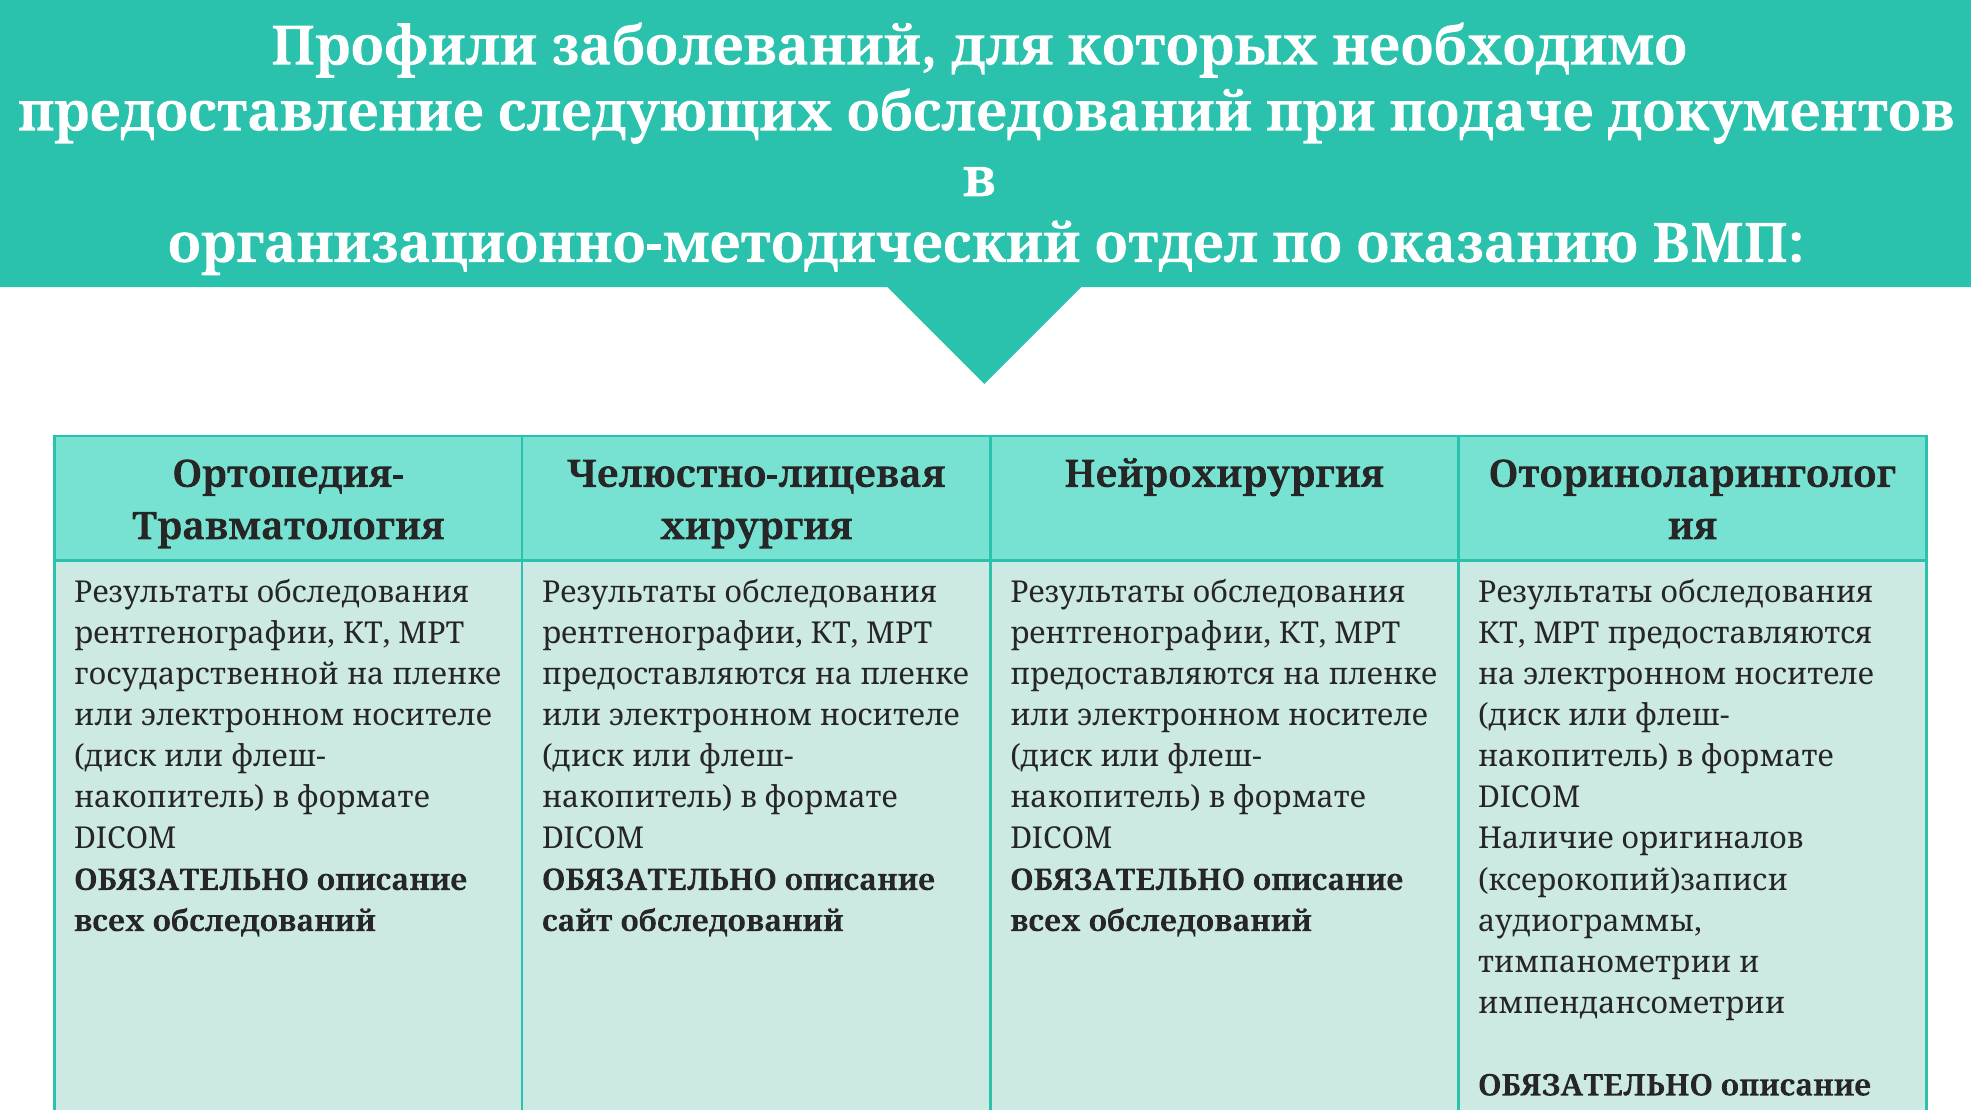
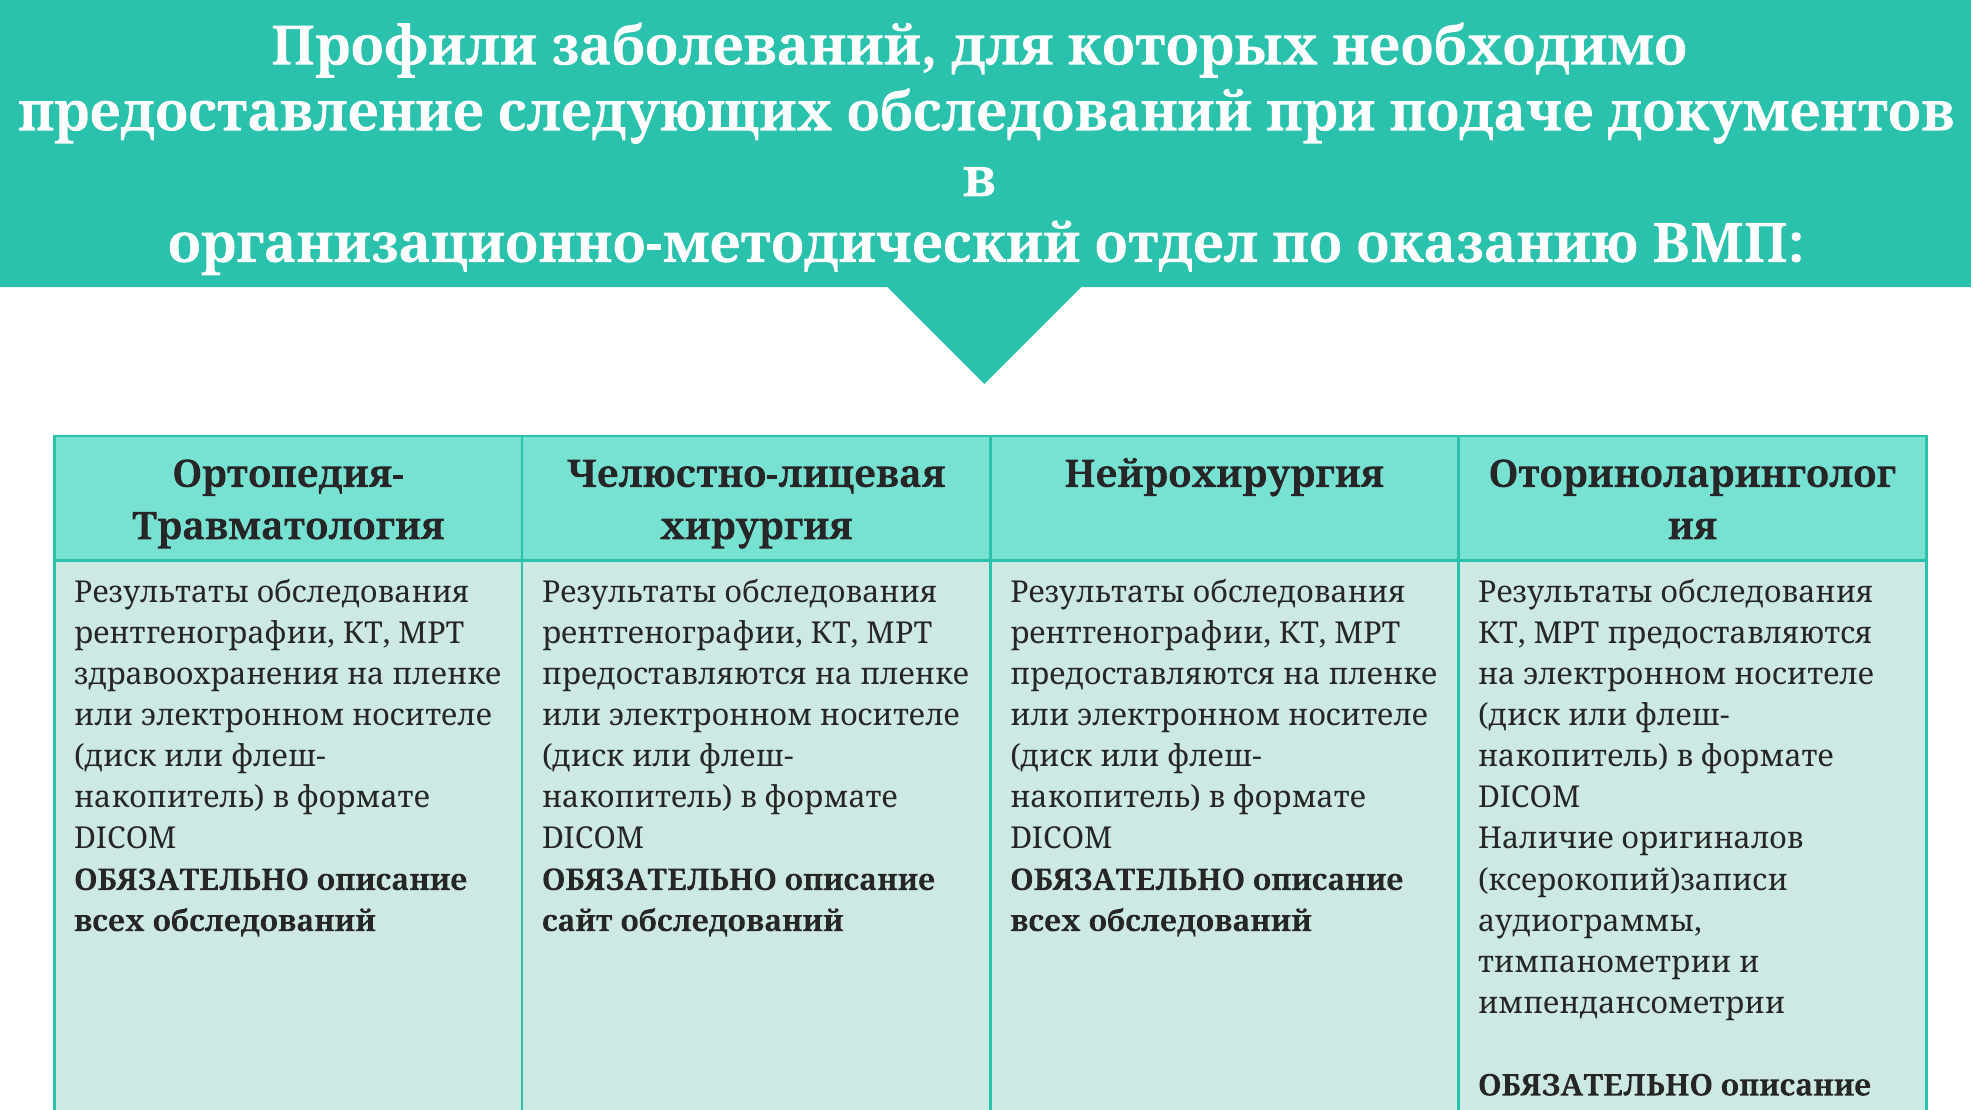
государственной: государственной -> здравоохранения (207, 675)
